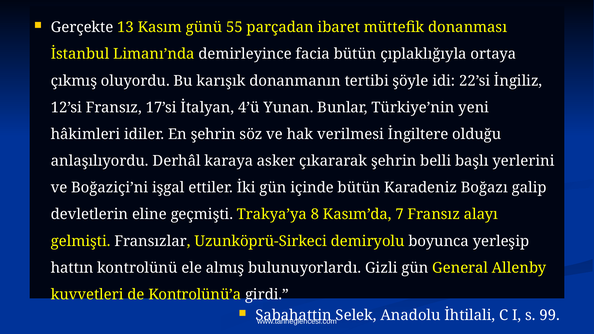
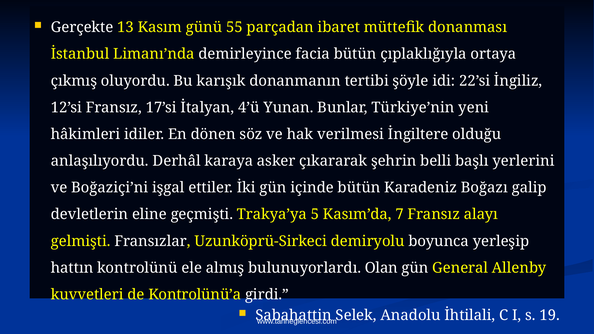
En şehrin: şehrin -> dönen (213, 134)
8: 8 -> 5 (315, 214)
Gizli: Gizli -> Olan (381, 268)
99: 99 -> 19 (550, 315)
